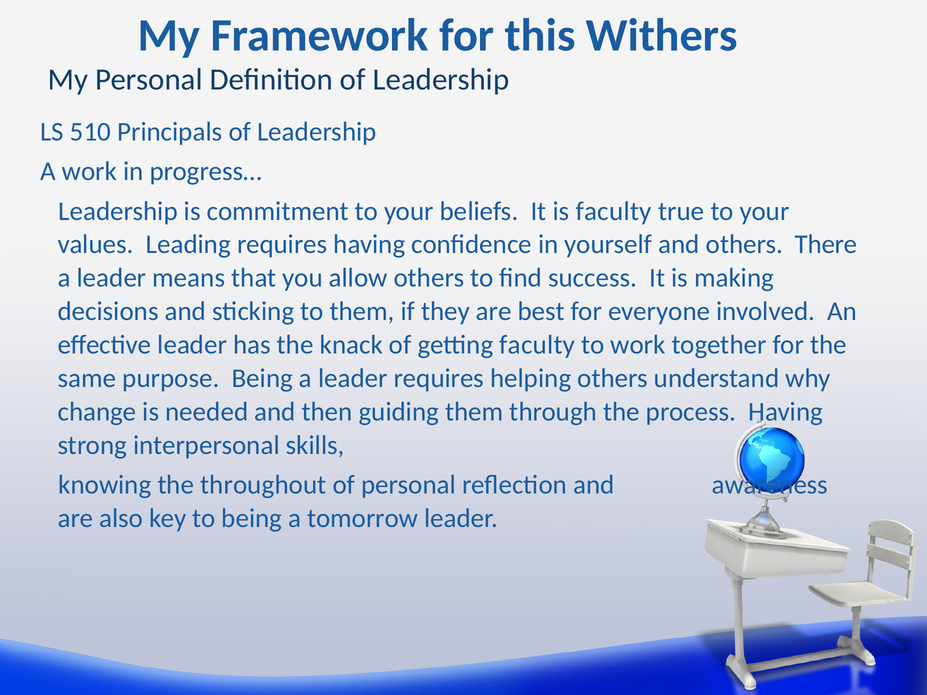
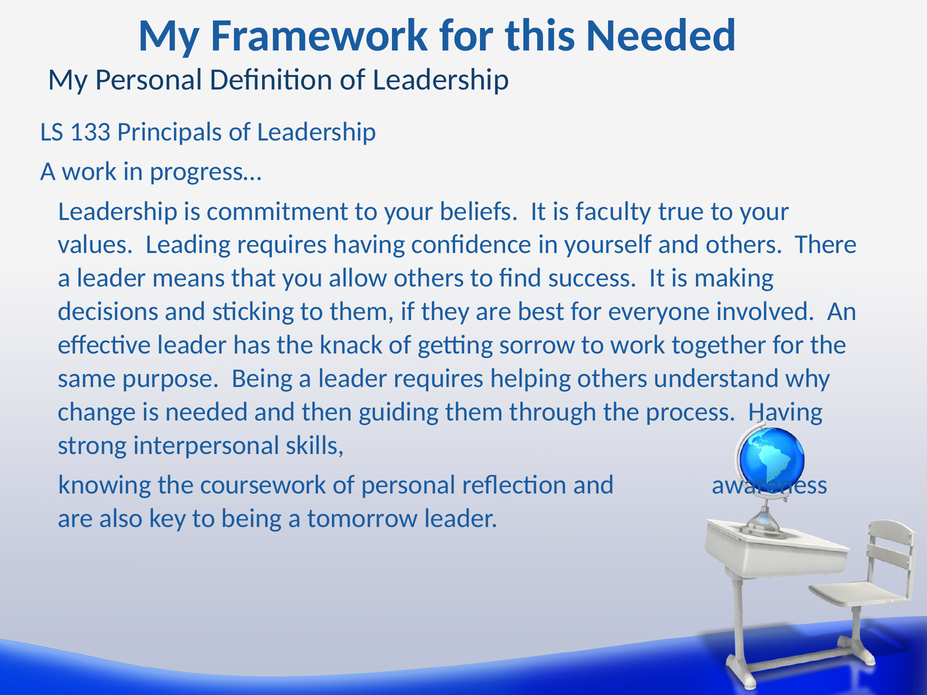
this Withers: Withers -> Needed (662, 36)
510: 510 -> 133 (90, 132)
getting faculty: faculty -> sorrow (537, 345)
throughout: throughout -> coursework (263, 485)
